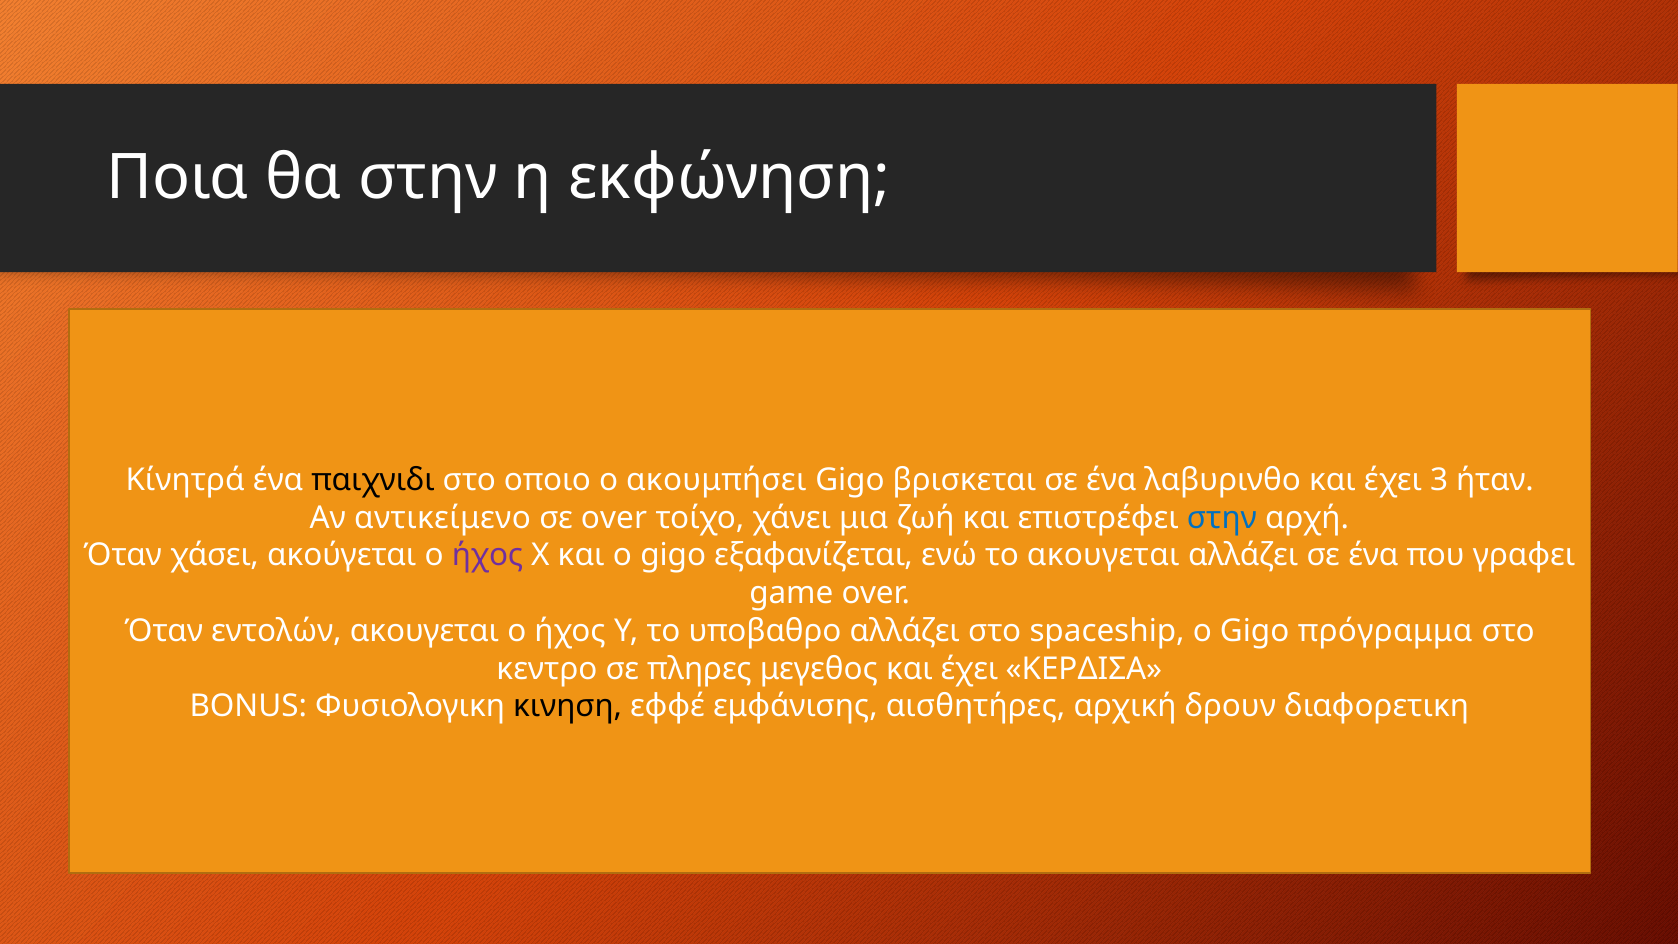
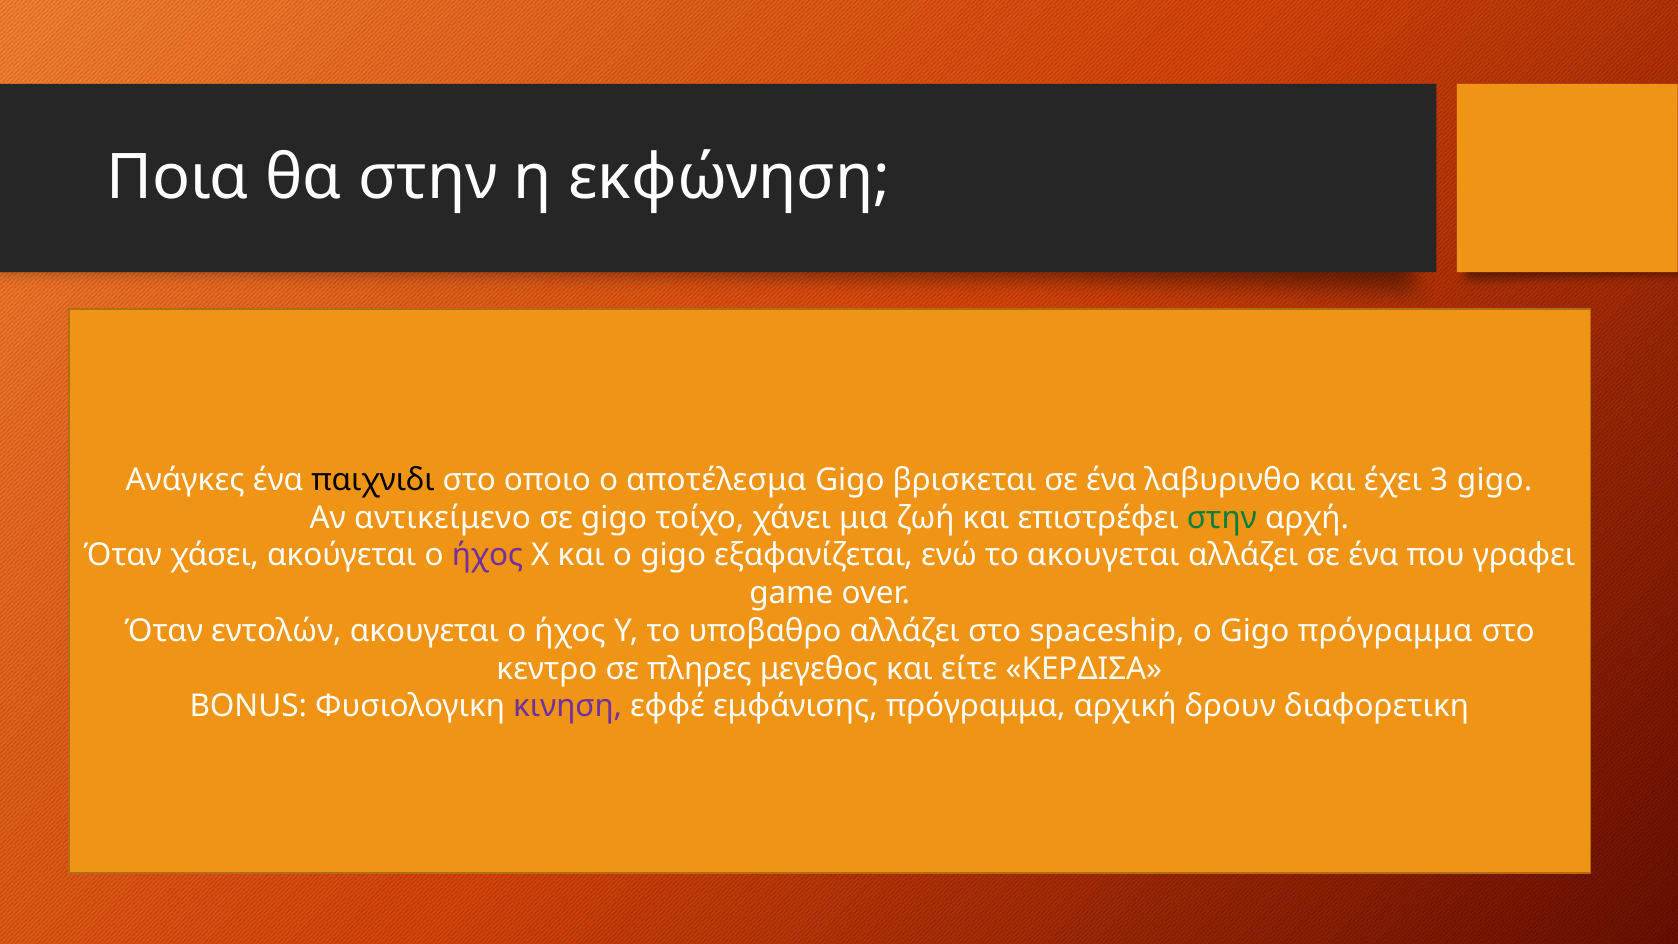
Κίνητρά: Κίνητρά -> Ανάγκες (185, 480)
ακουμπήσει: ακουμπήσει -> αποτέλεσμα (716, 480)
3 ήταν: ήταν -> gigo (1495, 480)
σε over: over -> gigo (614, 518)
στην colour: blue -> green (1222, 518)
μεγεθος και έχει: έχει -> είτε (969, 669)
κινηση colour: black -> purple (568, 706)
εμφάνισης αισθητήρες: αισθητήρες -> πρόγραμμα (976, 706)
